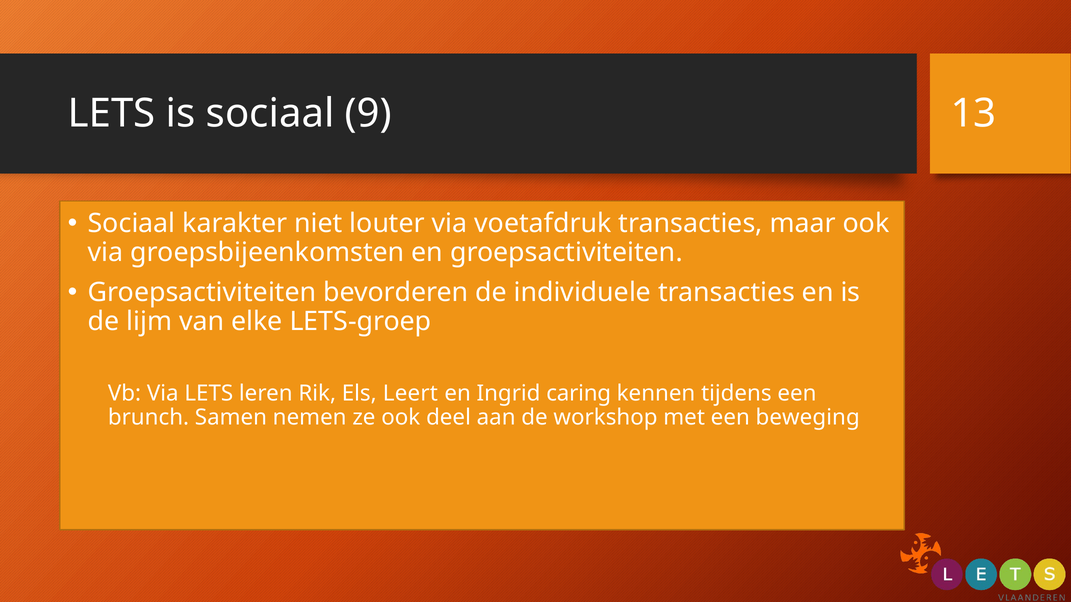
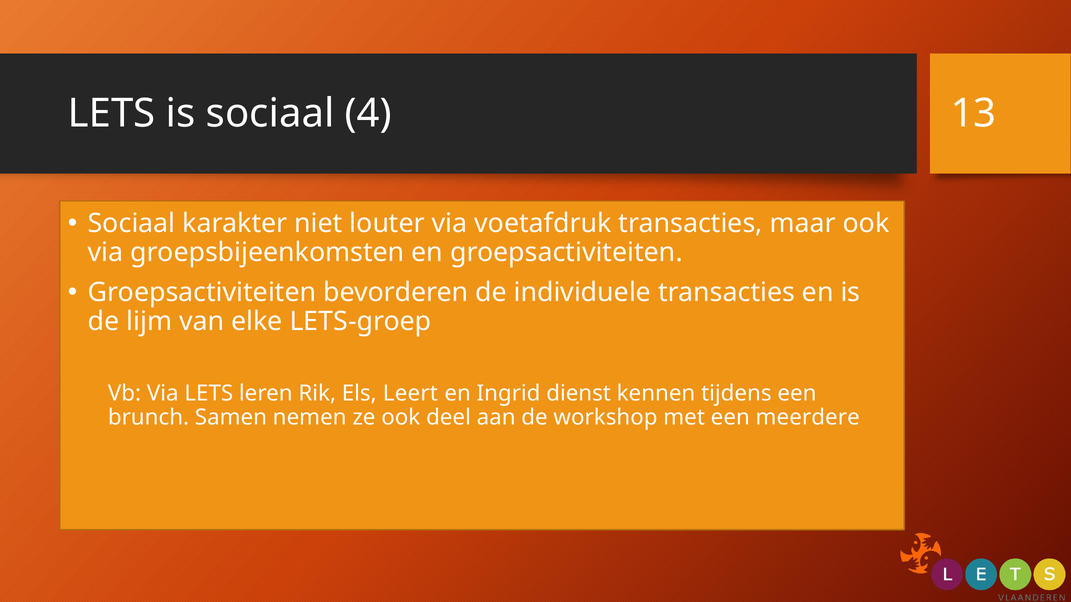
9: 9 -> 4 (368, 113)
caring: caring -> dienst (579, 394)
beweging: beweging -> meerdere (808, 418)
